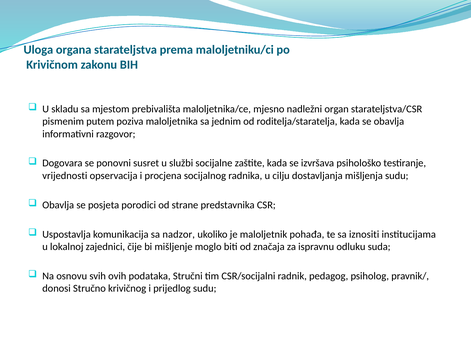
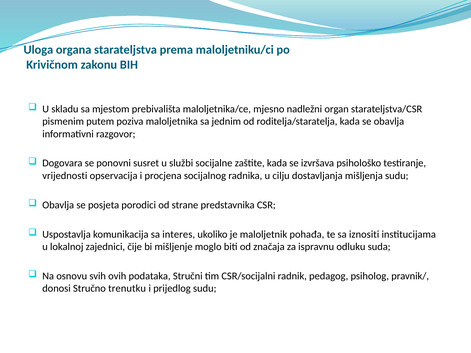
nadzor: nadzor -> interes (179, 234)
krivičnog: krivičnog -> trenutku (127, 289)
